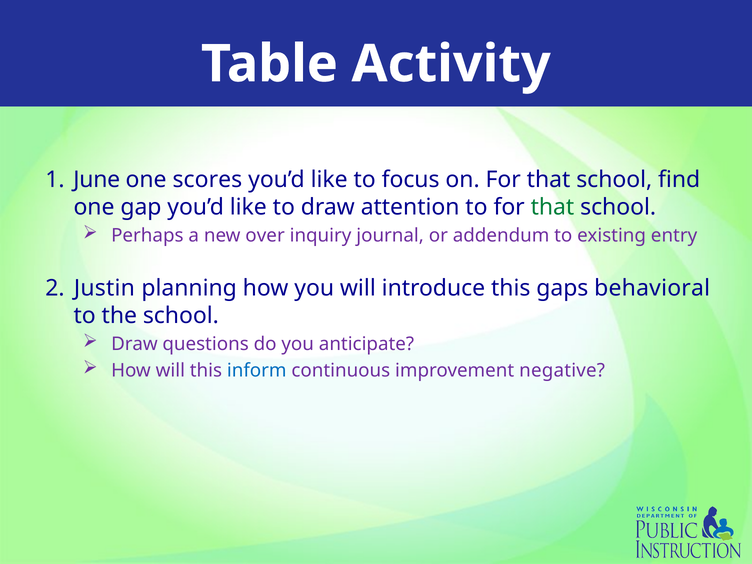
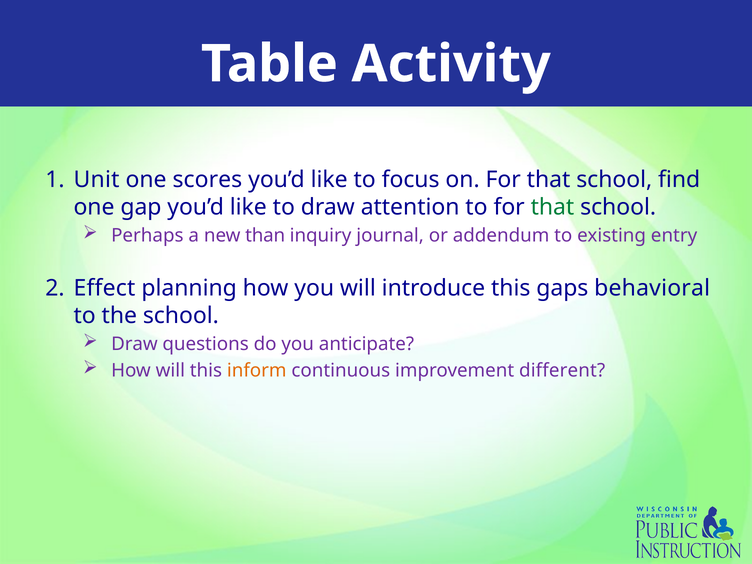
June: June -> Unit (97, 180)
over: over -> than (265, 236)
Justin: Justin -> Effect (104, 288)
inform colour: blue -> orange (257, 371)
negative: negative -> different (562, 371)
